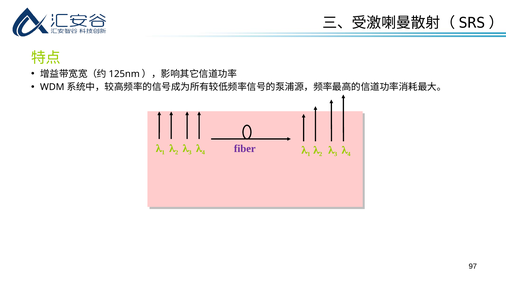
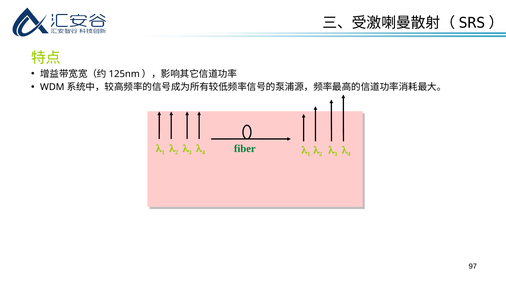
fiber colour: purple -> green (245, 148)
